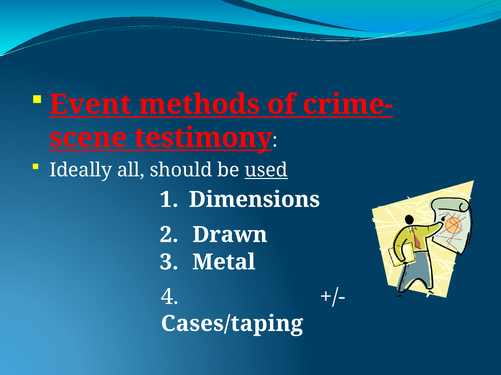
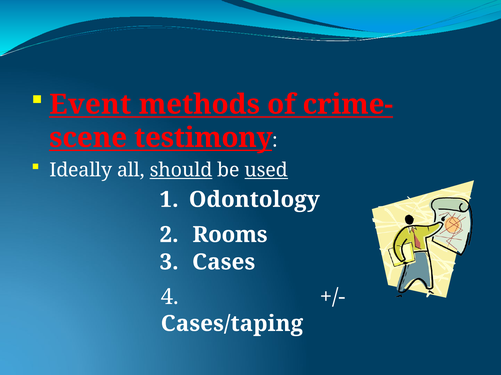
should underline: none -> present (181, 171)
Dimensions: Dimensions -> Odontology (254, 200)
Drawn: Drawn -> Rooms (230, 235)
Metal: Metal -> Cases (224, 263)
